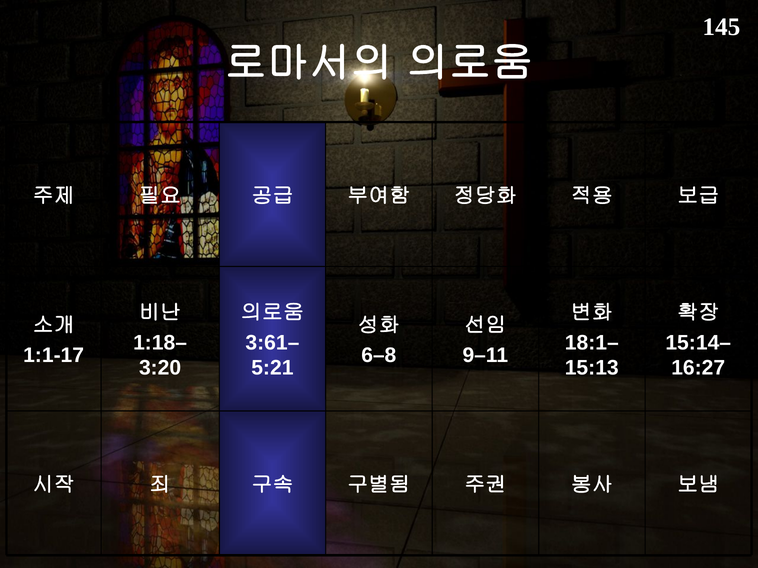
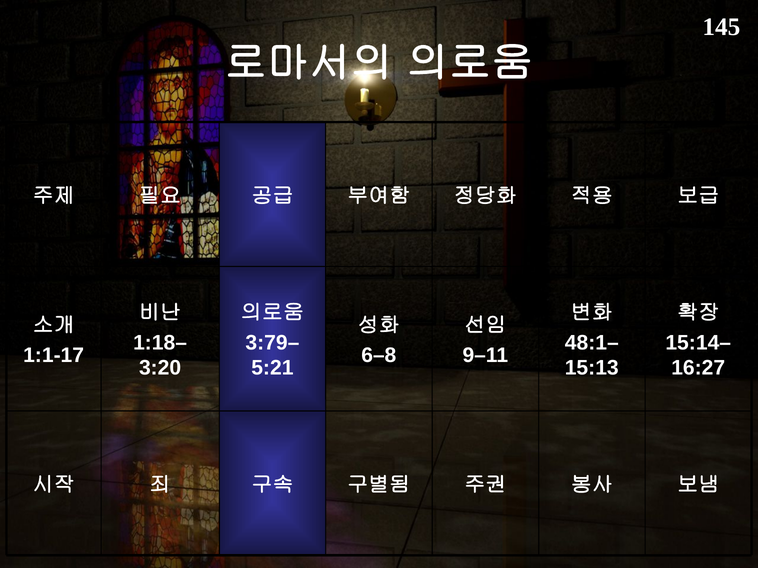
3:61–: 3:61– -> 3:79– (272, 343)
18:1–: 18:1– -> 48:1– (592, 343)
